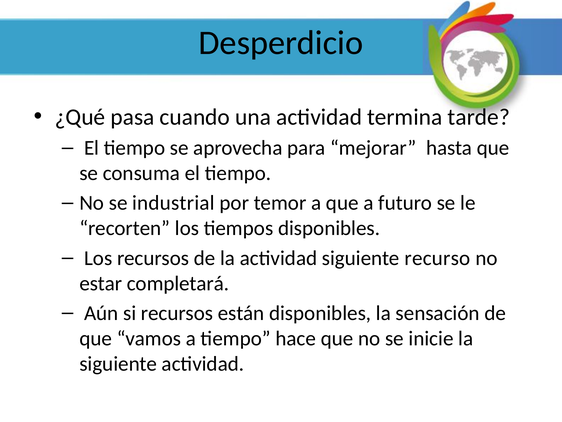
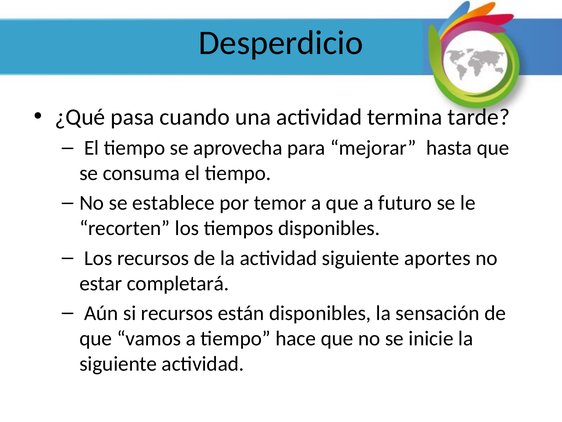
industrial: industrial -> establece (173, 203)
recurso: recurso -> aportes (437, 258)
